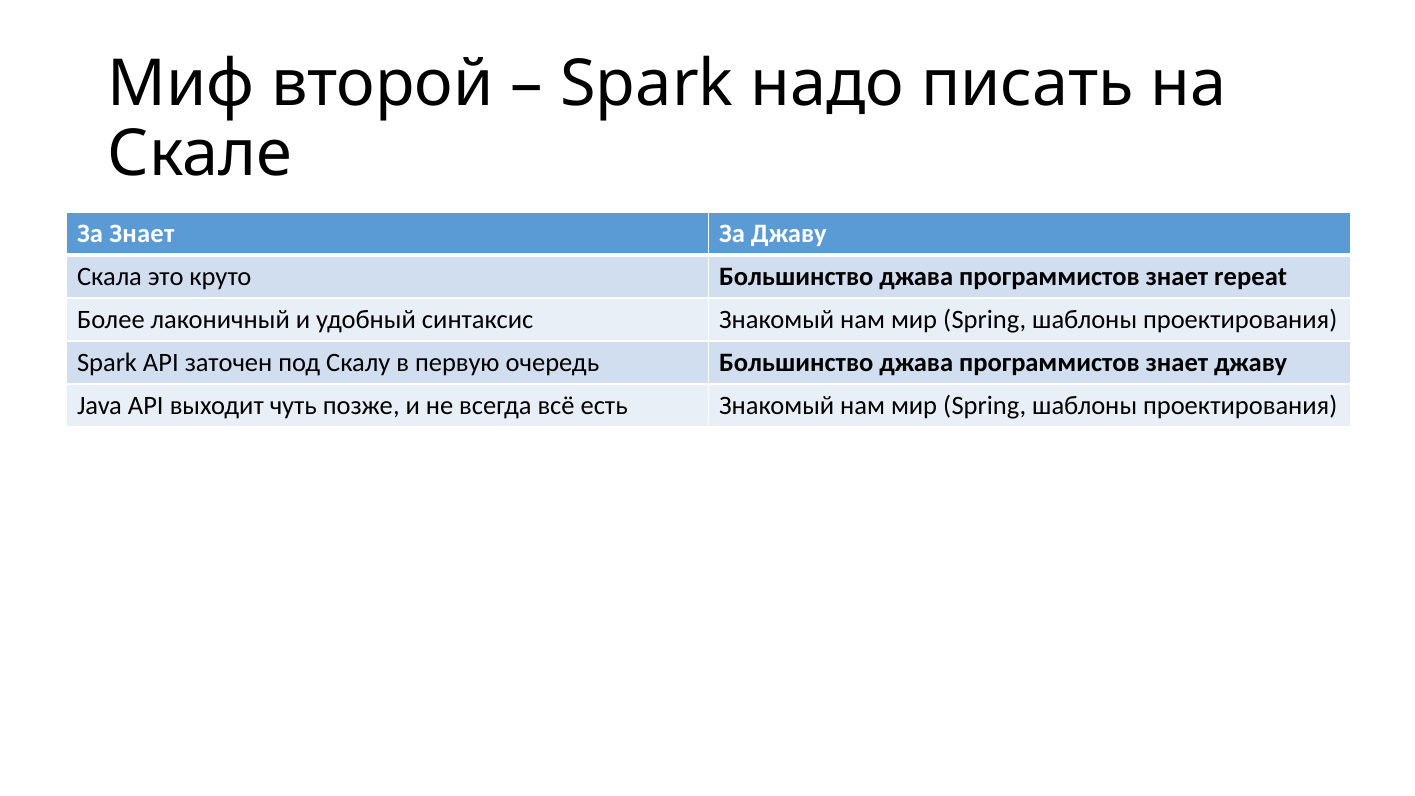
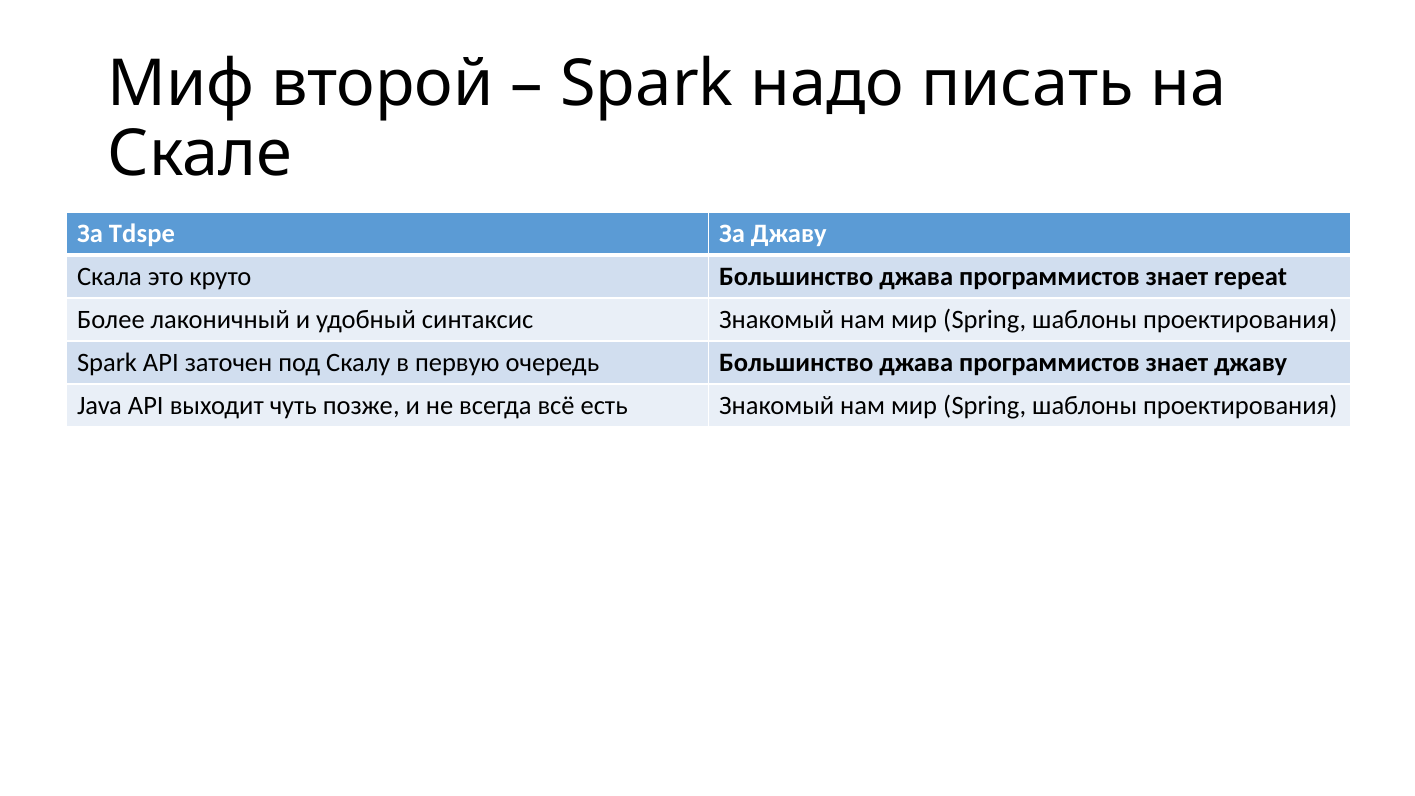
За Знает: Знает -> Tdspe (142, 234)
